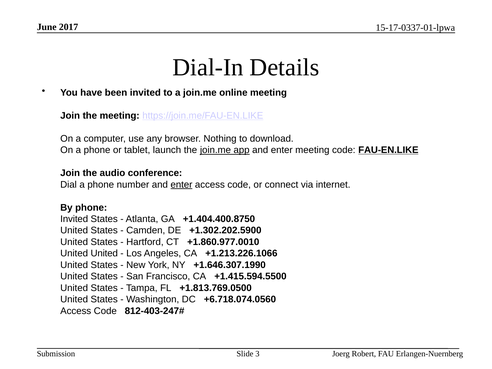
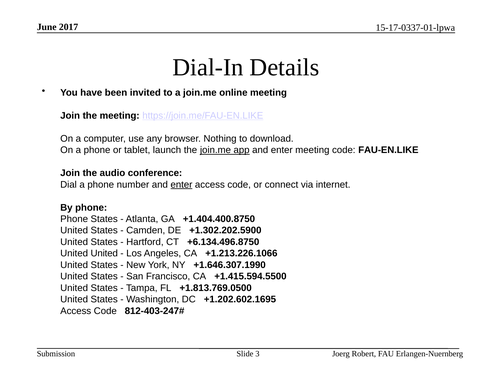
FAU-EN.LIKE underline: present -> none (388, 150)
Invited: Invited -> Phone (74, 219)
+1.860.977.0010: +1.860.977.0010 -> +6.134.496.8750 (223, 242)
+6.718.074.0560: +6.718.074.0560 -> +1.202.602.1695 (240, 299)
